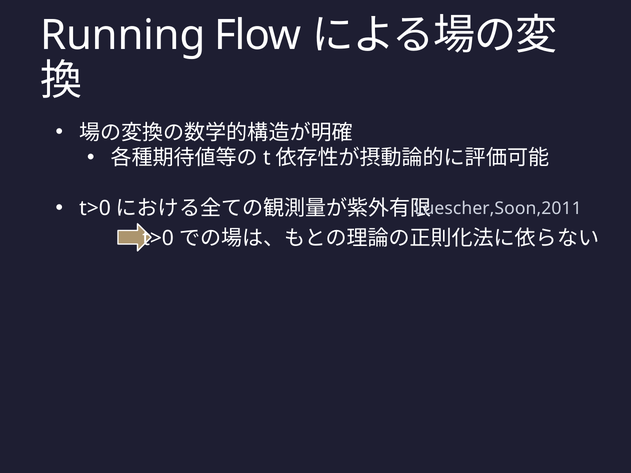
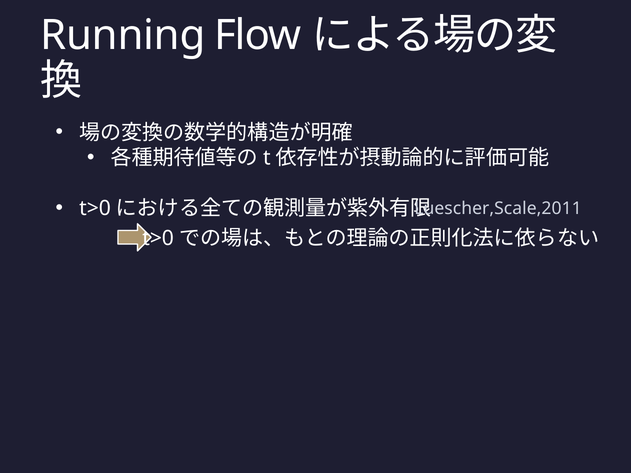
Luescher,Soon,2011: Luescher,Soon,2011 -> Luescher,Scale,2011 (498, 209)
